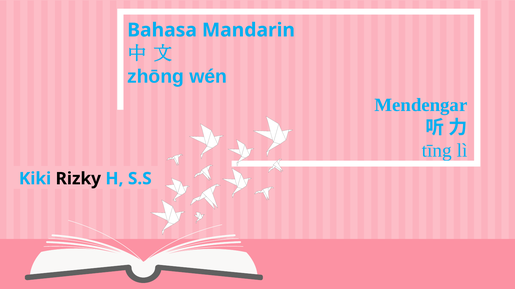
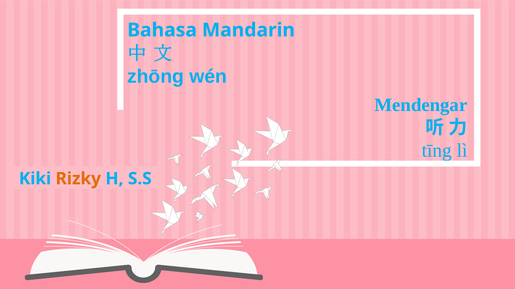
Rizky colour: black -> orange (78, 179)
